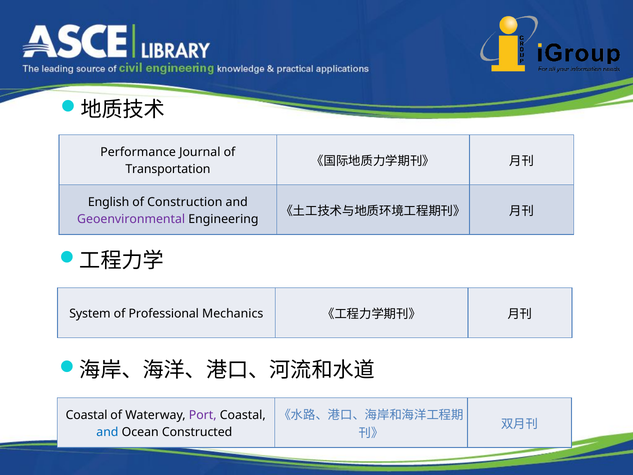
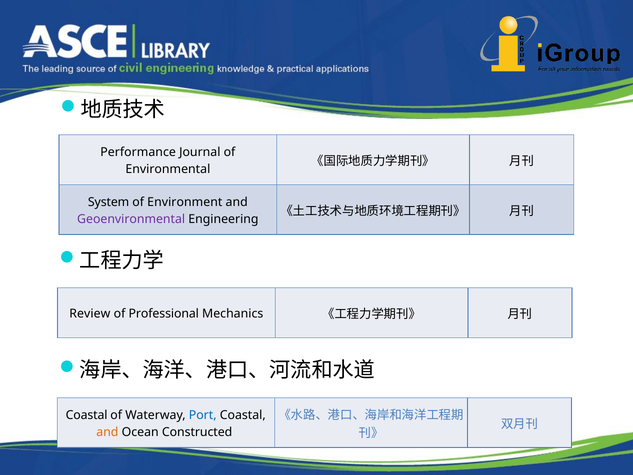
Transportation: Transportation -> Environmental (168, 169)
English: English -> System (109, 202)
Construction: Construction -> Environment (185, 202)
System: System -> Review (90, 314)
Port colour: purple -> blue (203, 415)
and colour: blue -> orange (107, 432)
